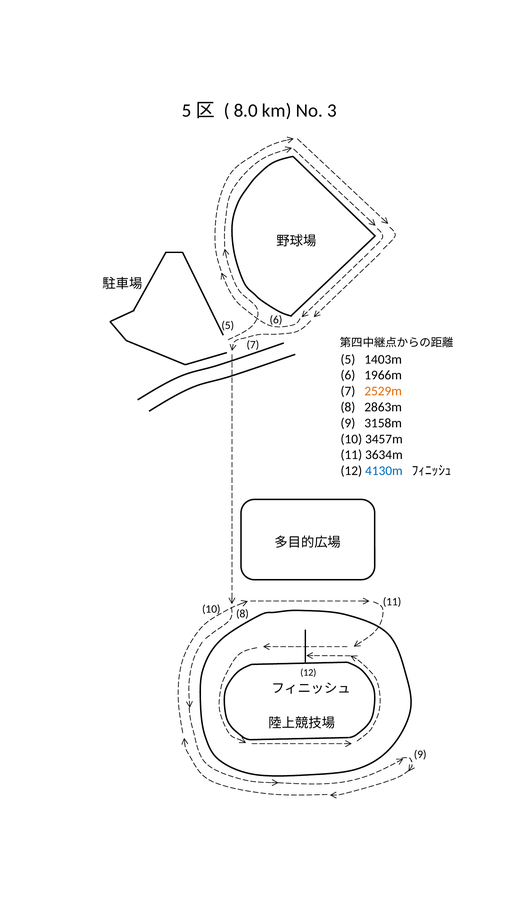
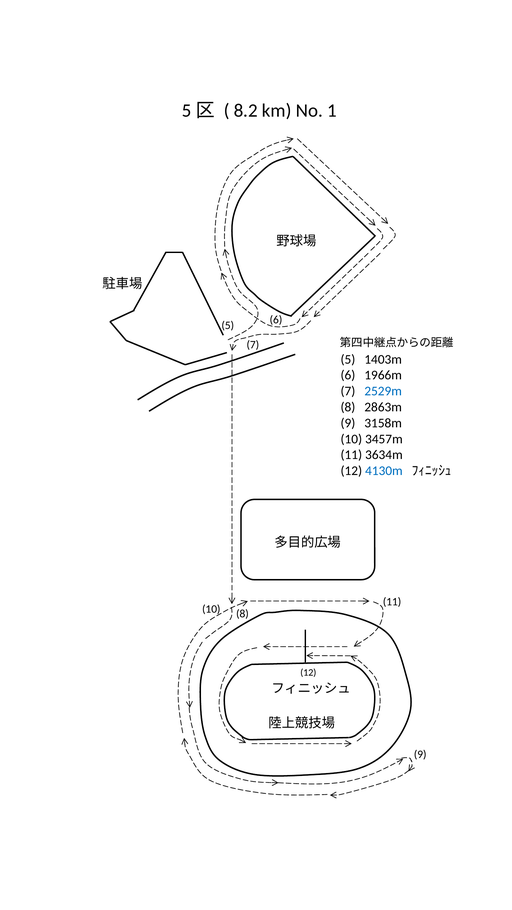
8.0: 8.0 -> 8.2 (246, 110)
3: 3 -> 1 (332, 110)
2529m colour: orange -> blue (383, 391)
